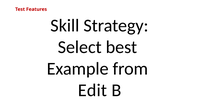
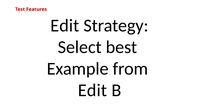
Skill: Skill -> Edit (65, 26)
